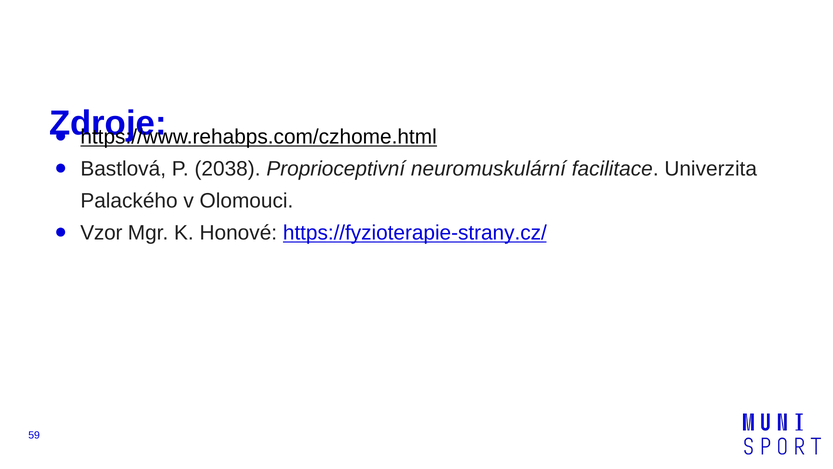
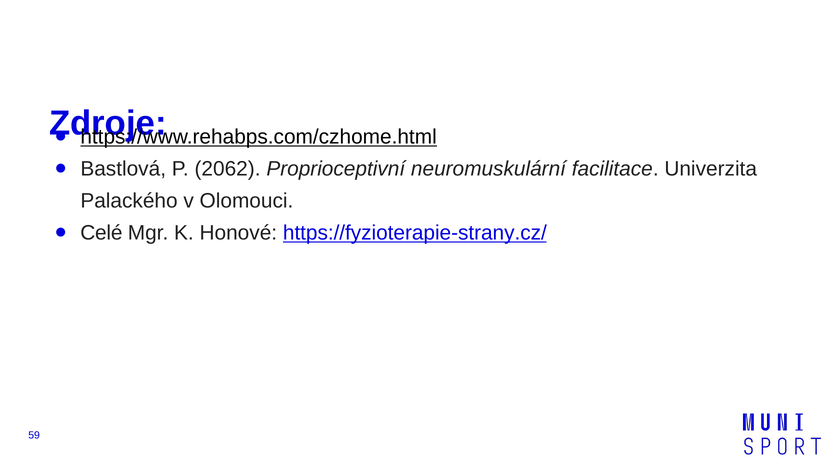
2038: 2038 -> 2062 (228, 169)
Vzor: Vzor -> Celé (101, 232)
